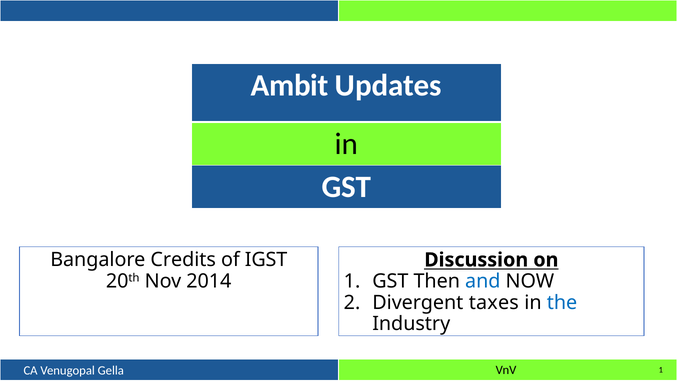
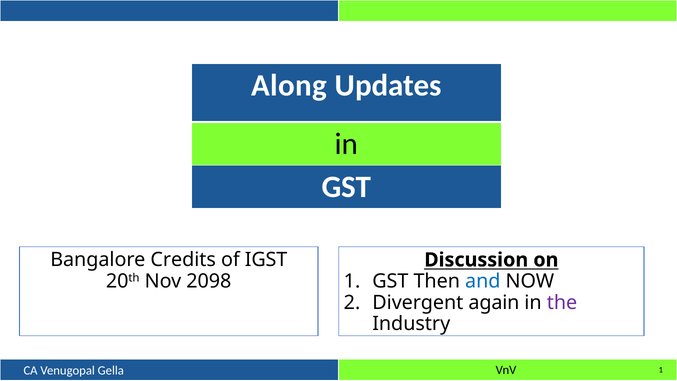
Ambit: Ambit -> Along (289, 85)
2014: 2014 -> 2098 (209, 281)
taxes: taxes -> again (494, 302)
the colour: blue -> purple (562, 302)
